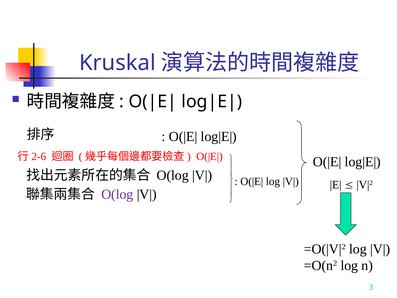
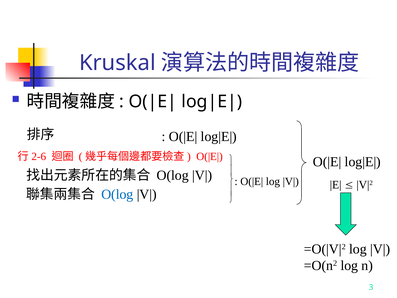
O(log colour: purple -> blue (117, 194)
